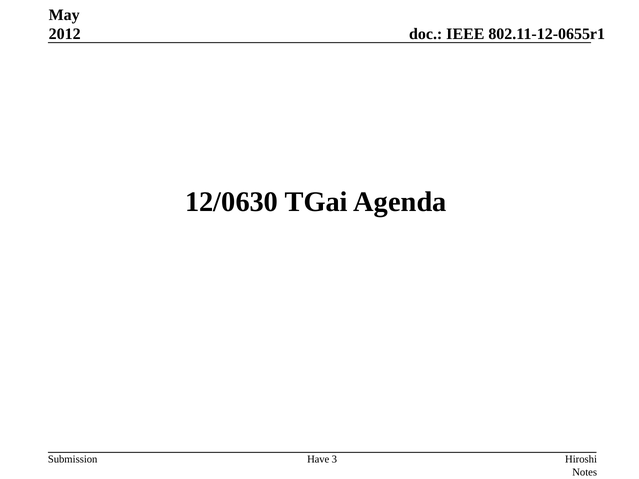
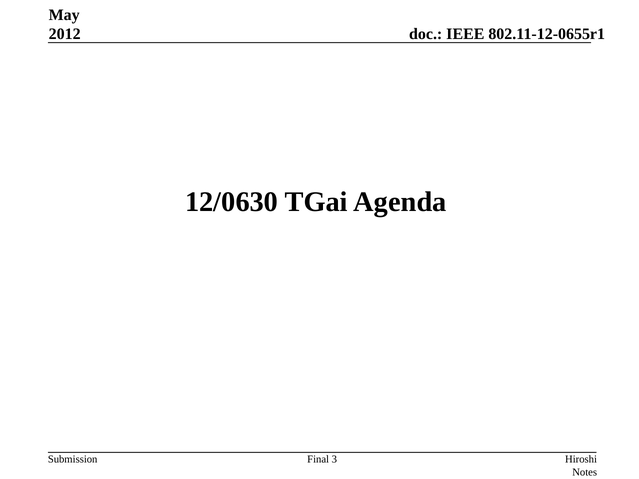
Have: Have -> Final (318, 460)
